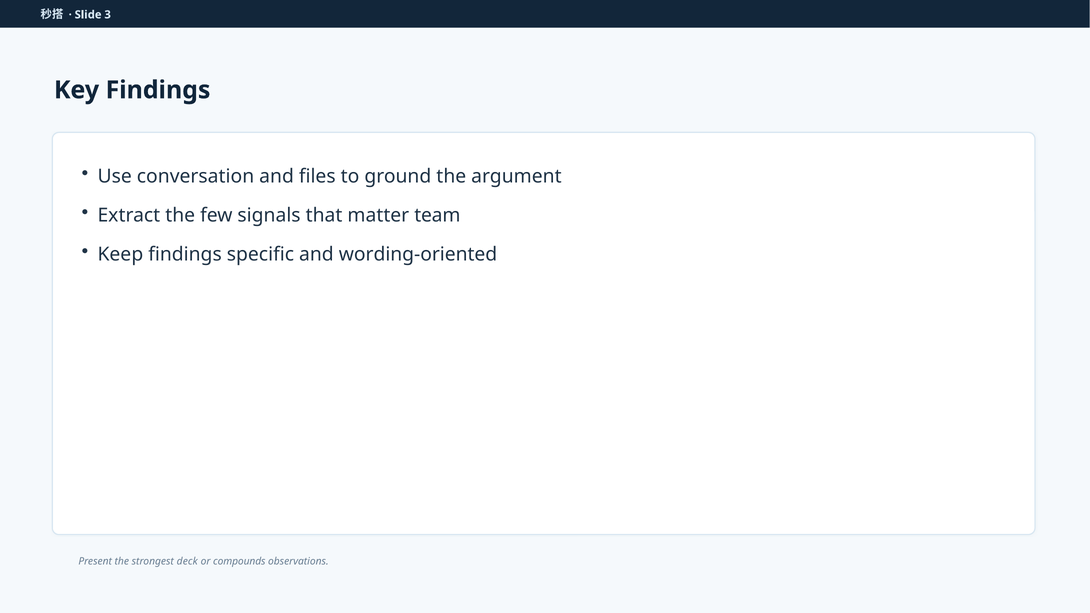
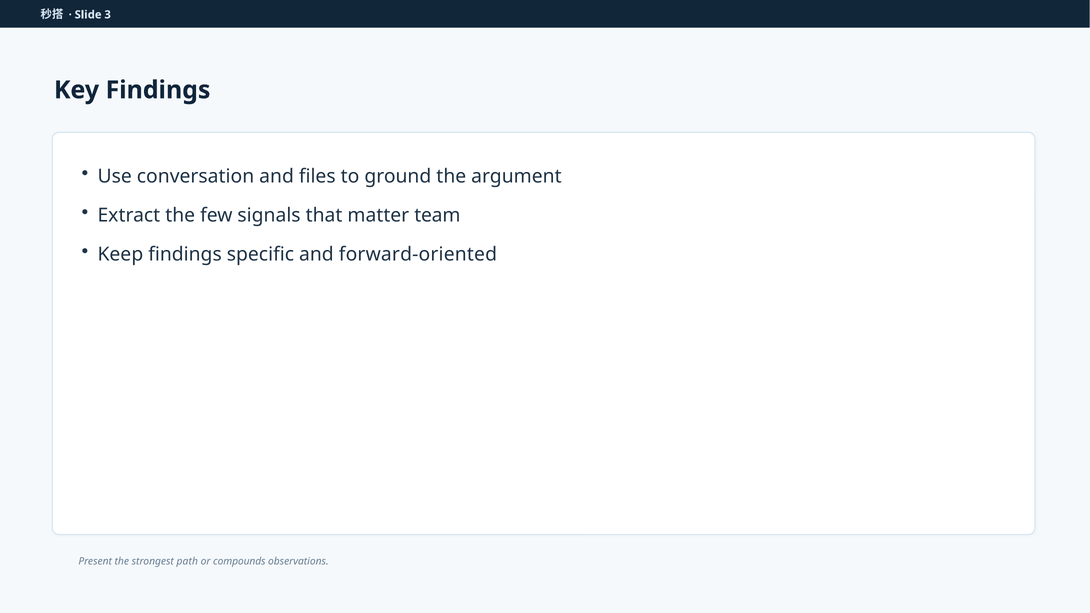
wording-oriented: wording-oriented -> forward-oriented (418, 255)
deck: deck -> path (187, 561)
